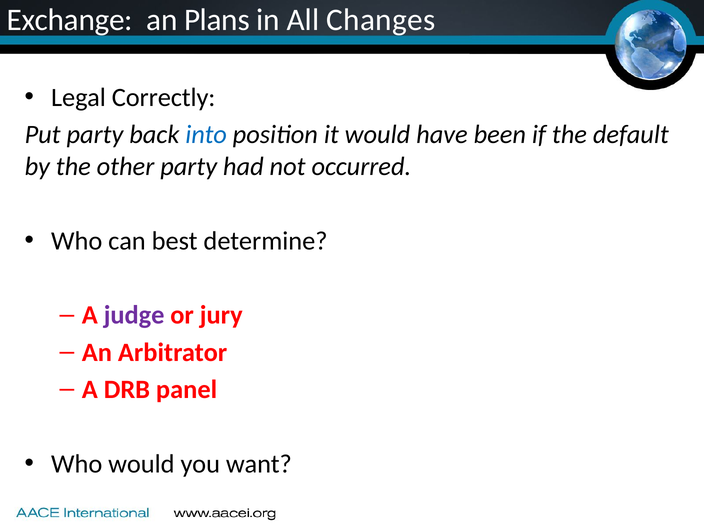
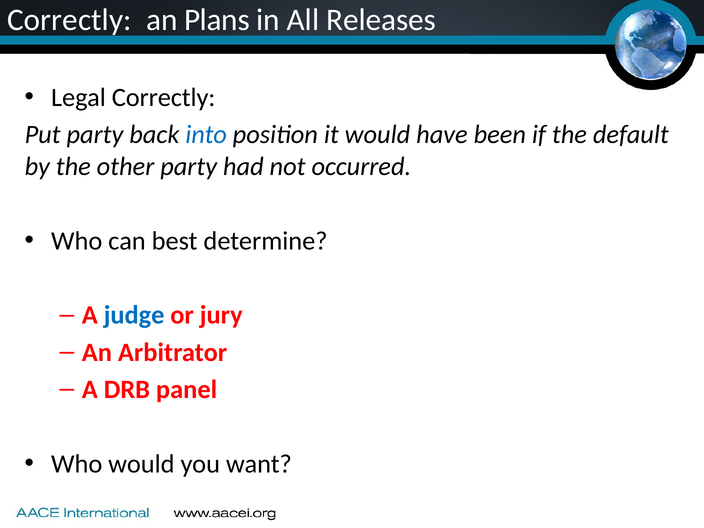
Exchange: Exchange -> Correctly (69, 20)
Changes: Changes -> Releases (381, 20)
judge colour: purple -> blue (134, 315)
